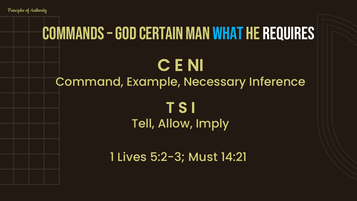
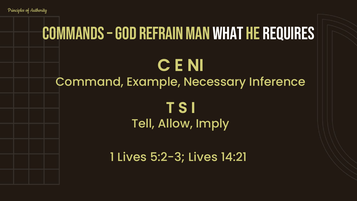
Certain: Certain -> Refrain (161, 34)
what colour: light blue -> white (228, 34)
5:2-3 Must: Must -> Lives (203, 157)
